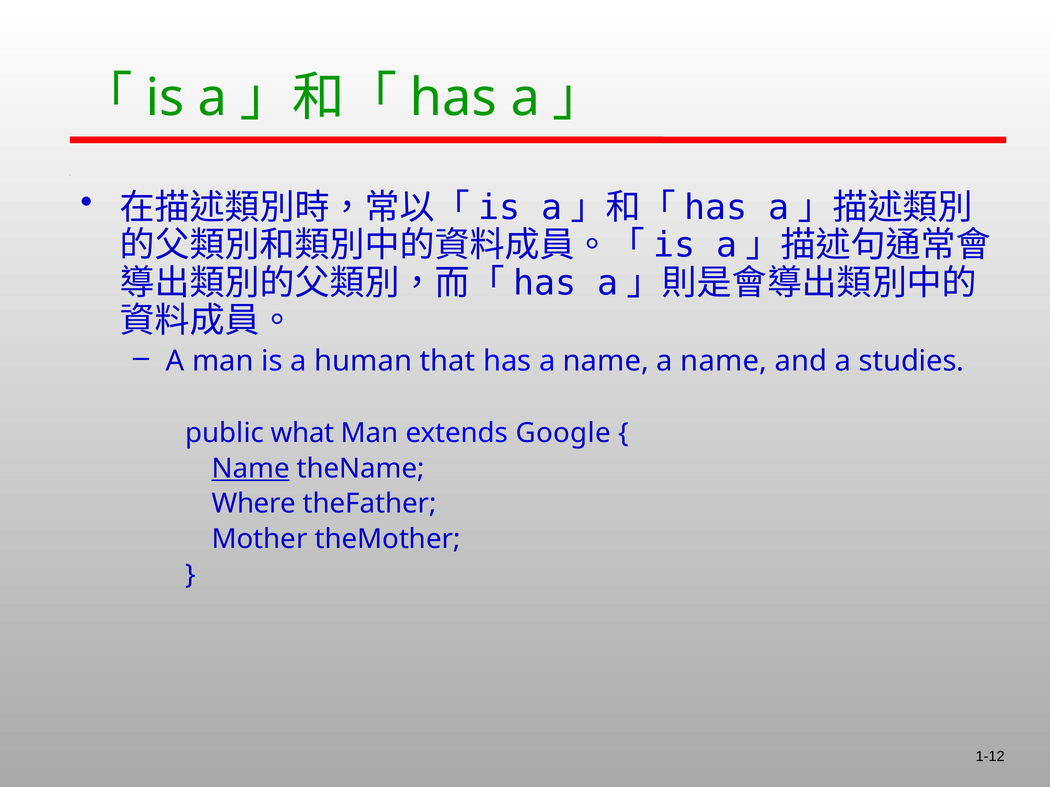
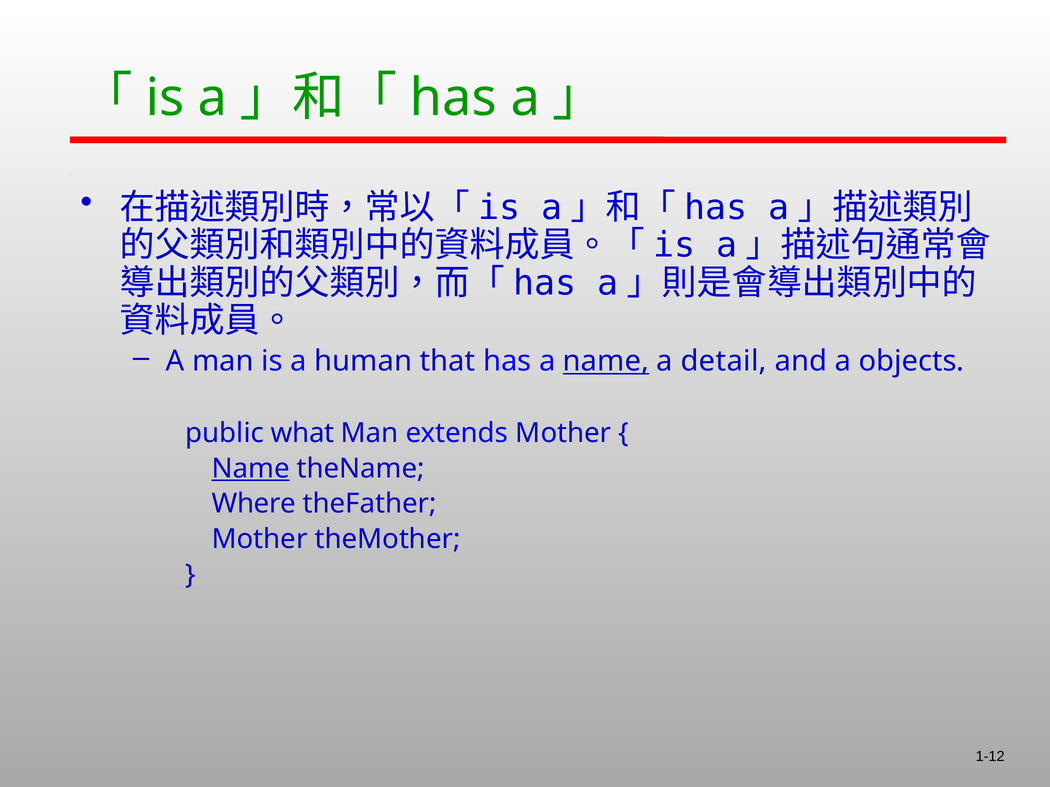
name underline: none -> present (606, 362)
name: name -> detail (724, 362)
studies: studies -> objects (912, 362)
extends Google: Google -> Mother (563, 433)
